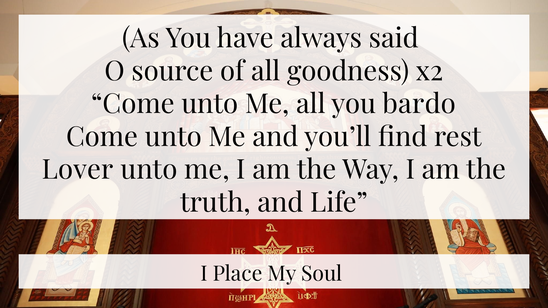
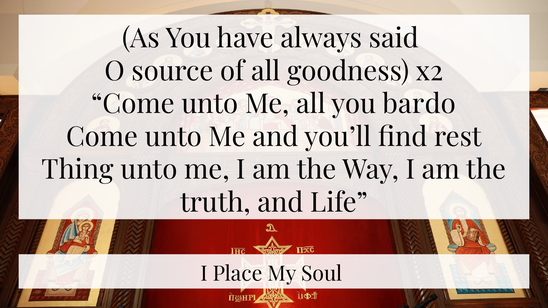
Lover: Lover -> Thing (78, 170)
